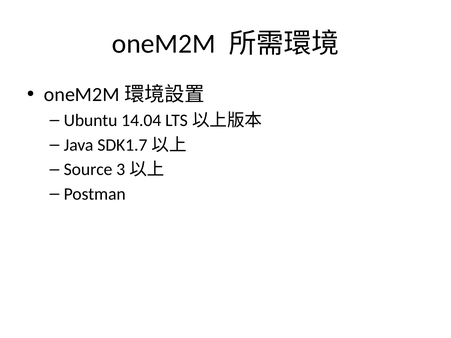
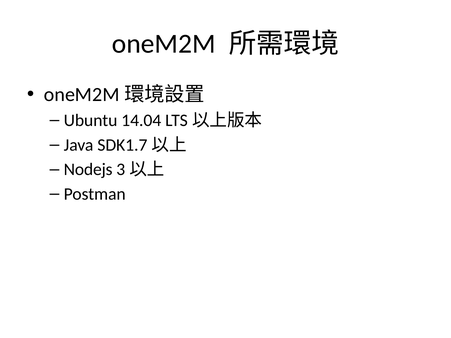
Source: Source -> Nodejs (88, 170)
